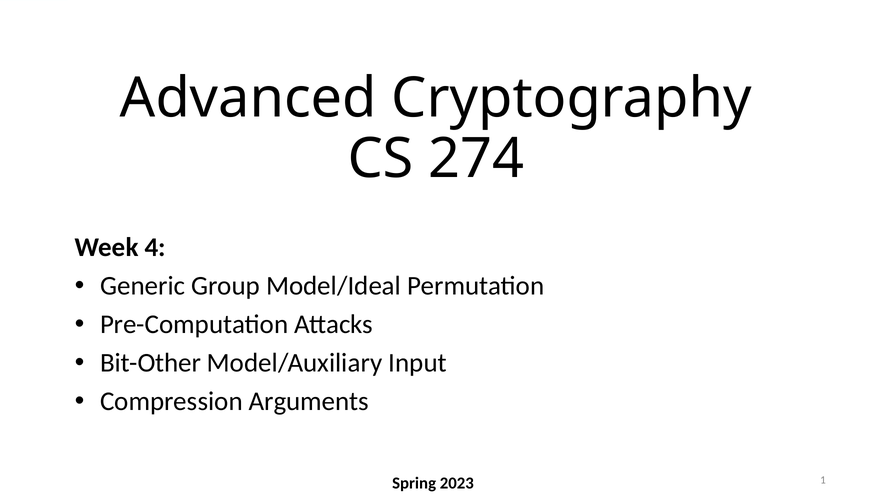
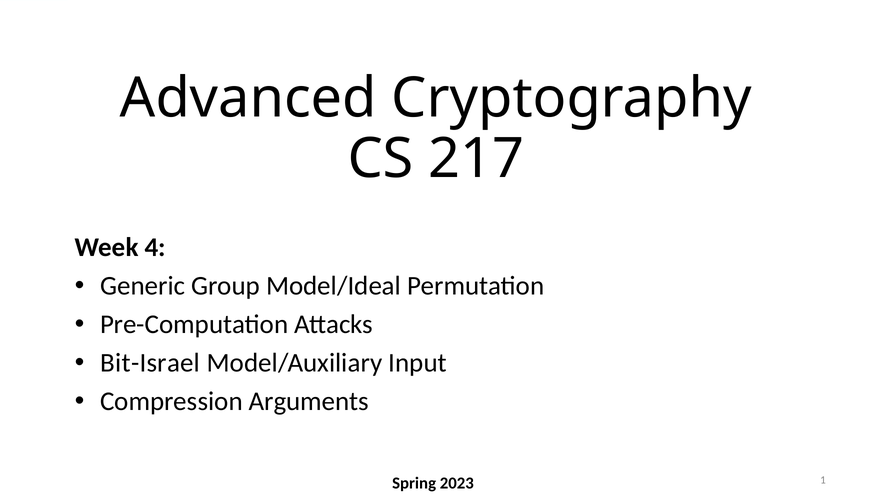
274: 274 -> 217 (476, 159)
Bit-Other: Bit-Other -> Bit-Israel (150, 363)
